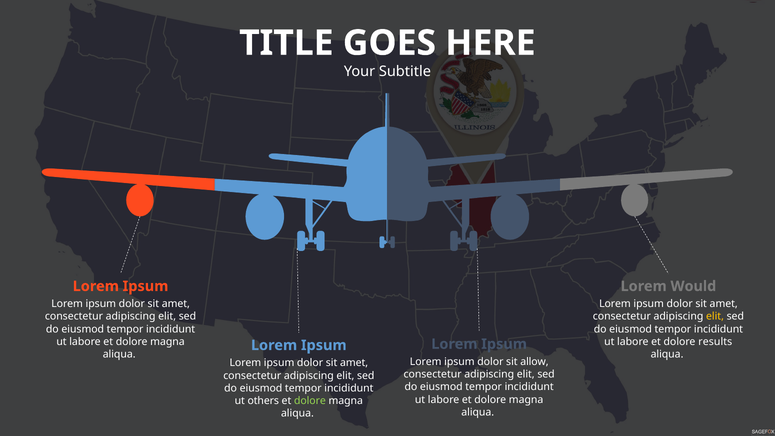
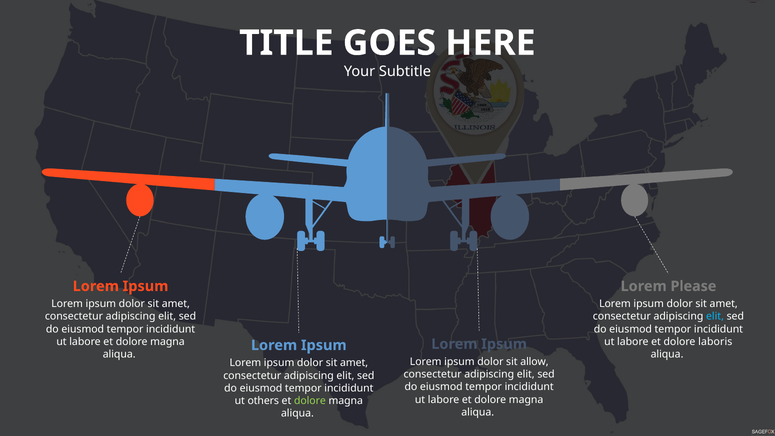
Would: Would -> Please (693, 286)
elit colour: yellow -> light blue (715, 316)
results: results -> laboris (715, 342)
